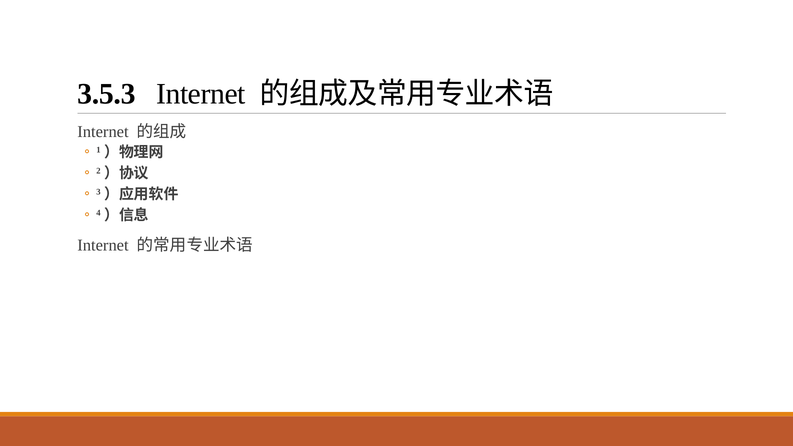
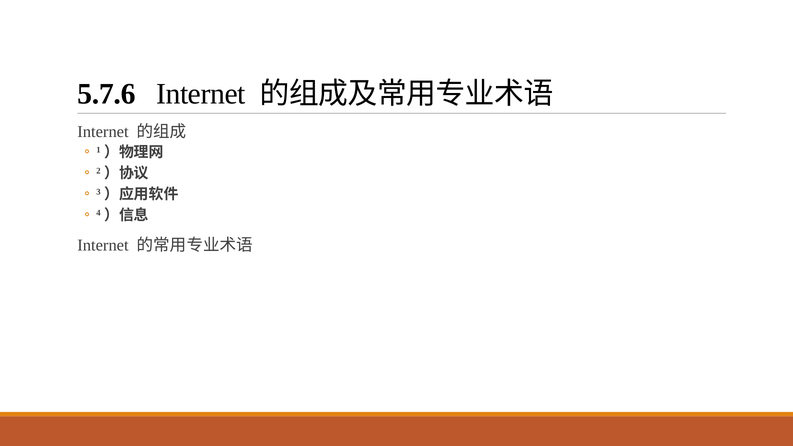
3.5.3: 3.5.3 -> 5.7.6 (106, 94)
